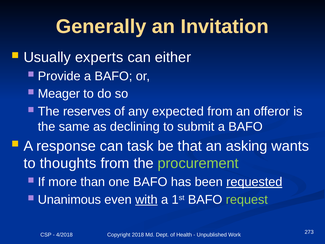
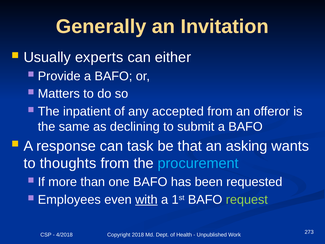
Meager: Meager -> Matters (59, 94)
reserves: reserves -> inpatient (87, 111)
expected: expected -> accepted (178, 111)
procurement colour: light green -> light blue (198, 163)
requested underline: present -> none (254, 182)
Unanimous: Unanimous -> Employees (69, 200)
